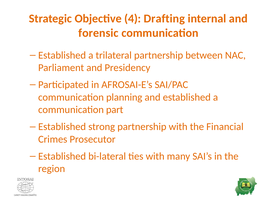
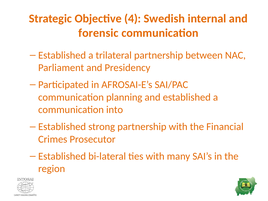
Drafting: Drafting -> Swedish (164, 19)
part: part -> into (115, 110)
